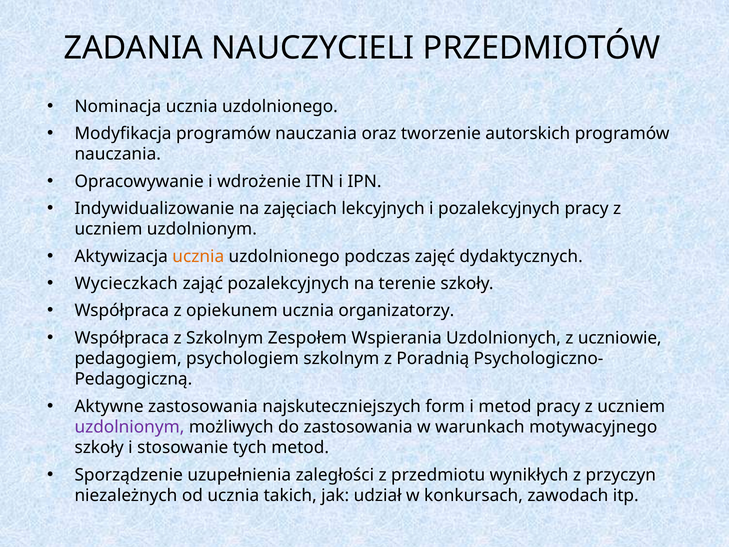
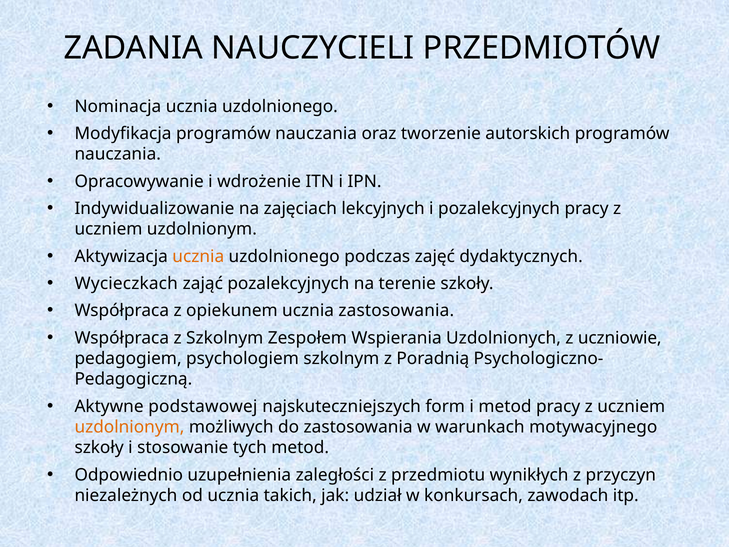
ucznia organizatorzy: organizatorzy -> zastosowania (396, 311)
Aktywne zastosowania: zastosowania -> podstawowej (203, 406)
uzdolnionym colour: purple -> orange (129, 427)
Sporządzenie: Sporządzenie -> Odpowiednio (129, 475)
